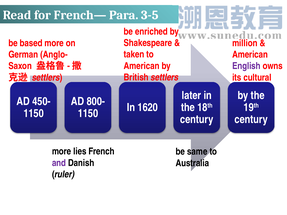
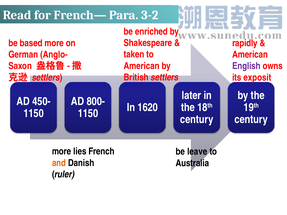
3-5: 3-5 -> 3-2 (150, 15)
million: million -> rapidly (245, 43)
cultural: cultural -> exposit (257, 78)
same: same -> leave (197, 152)
and colour: purple -> orange (59, 163)
